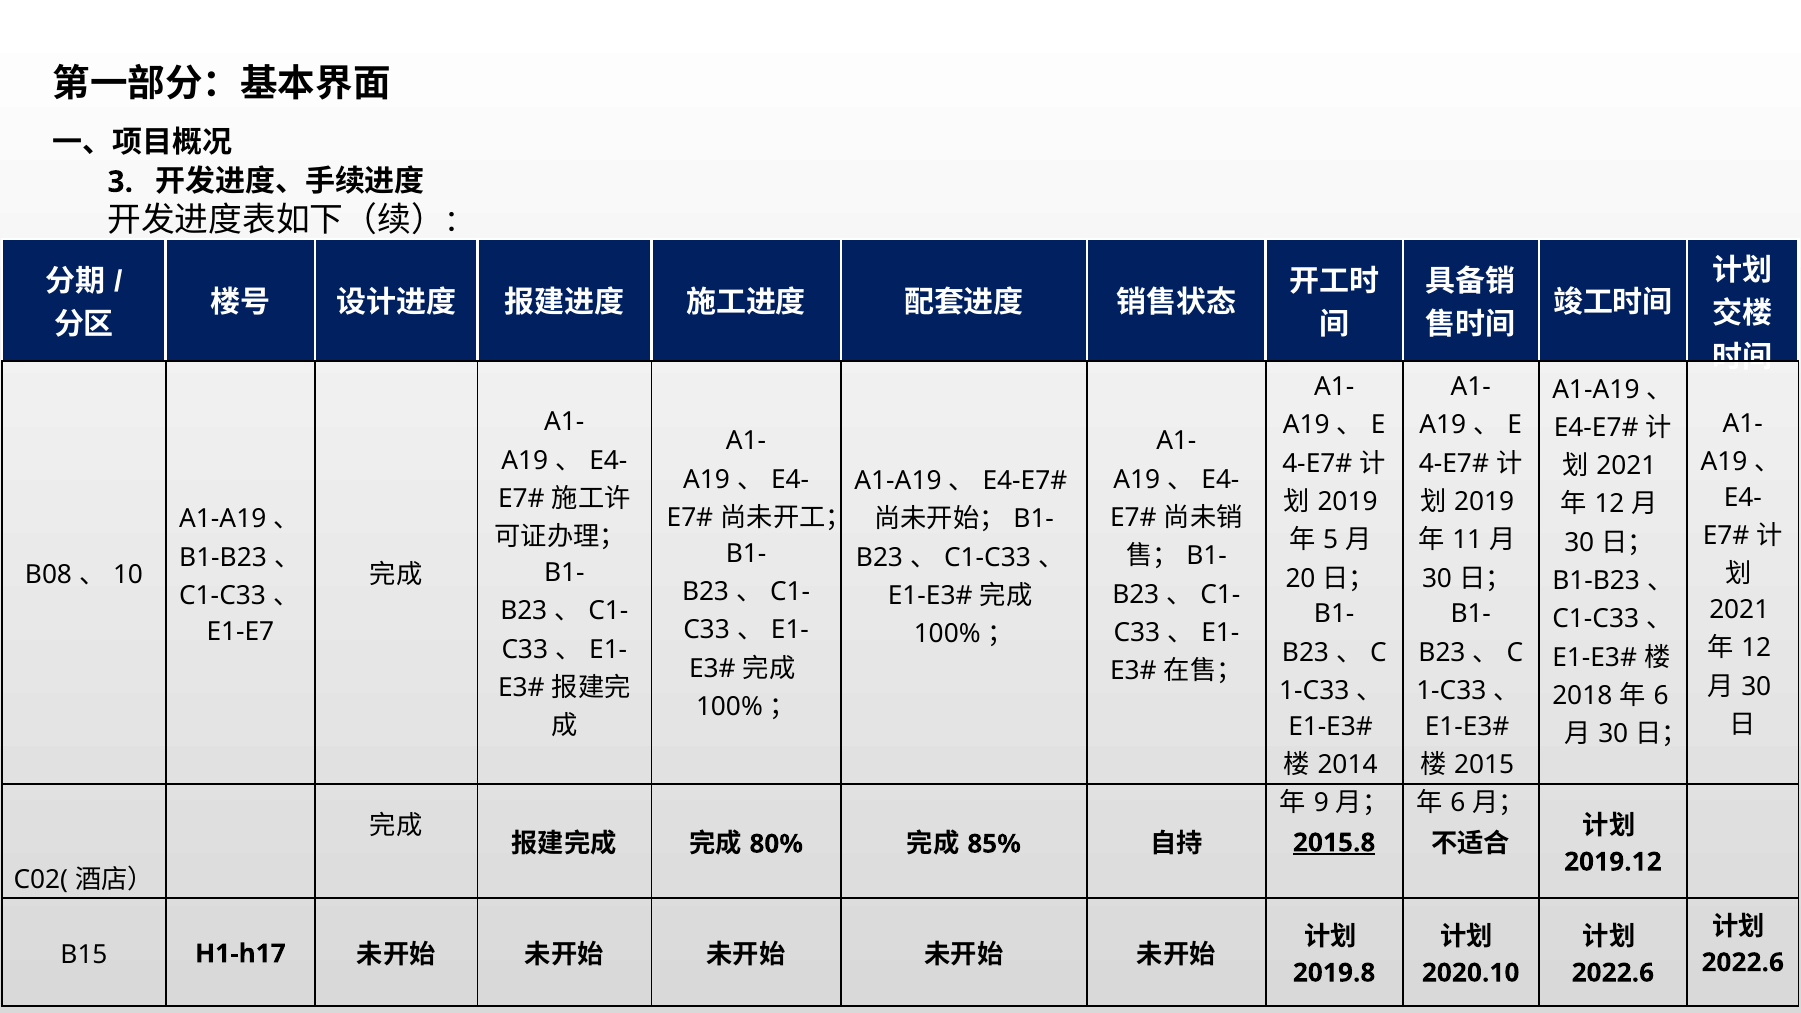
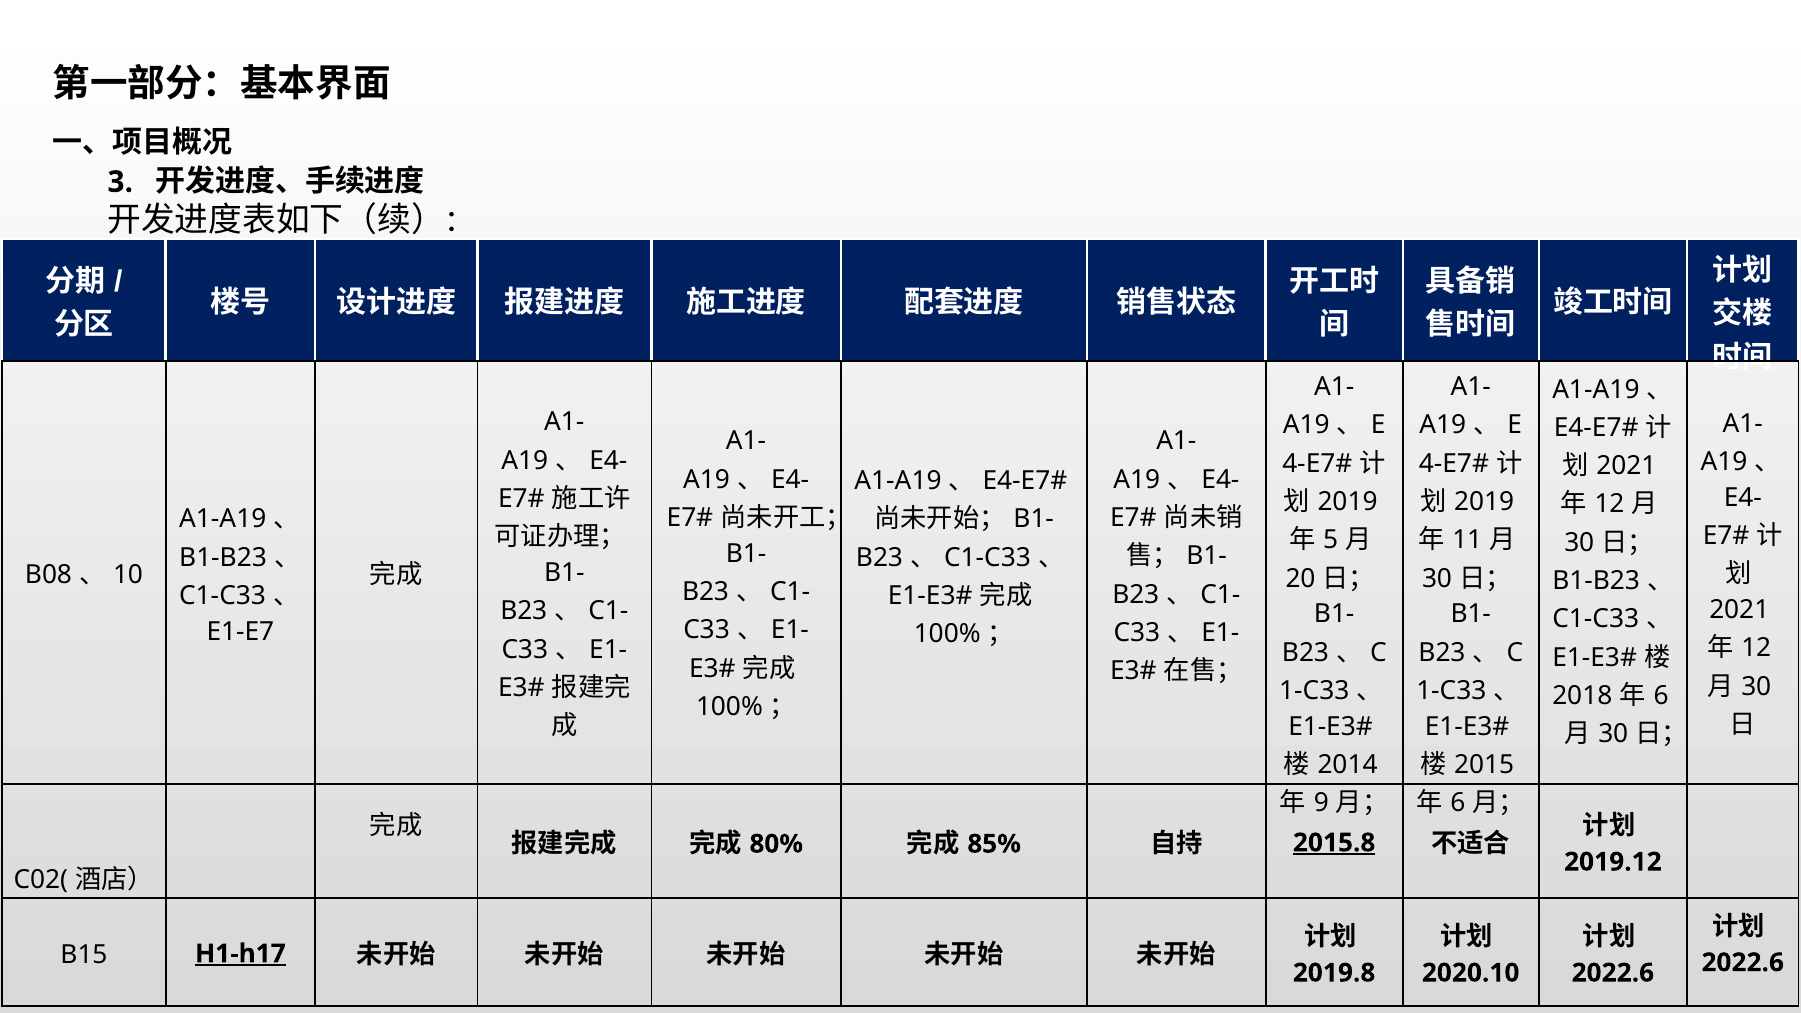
H1-h17 underline: none -> present (240, 954)
